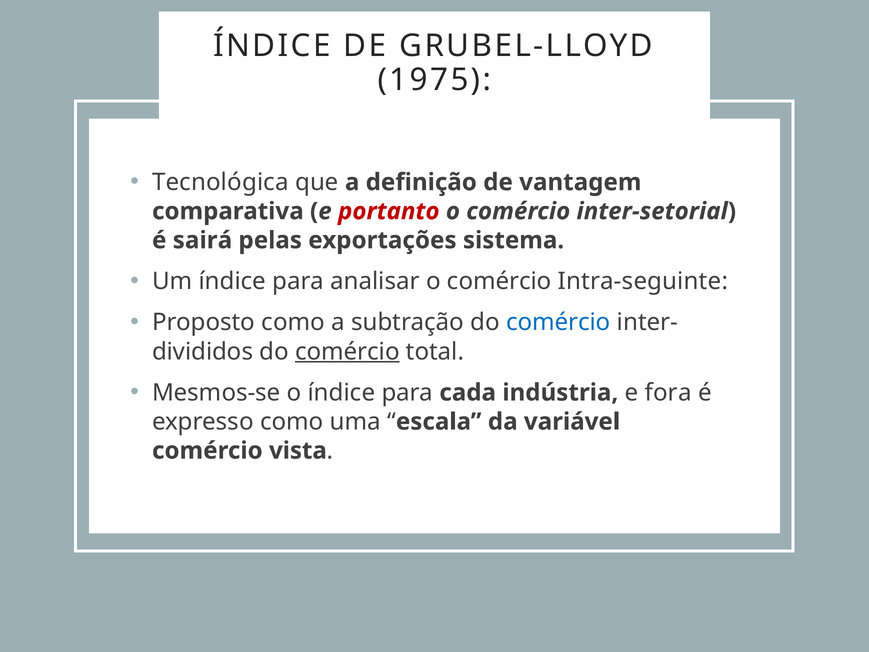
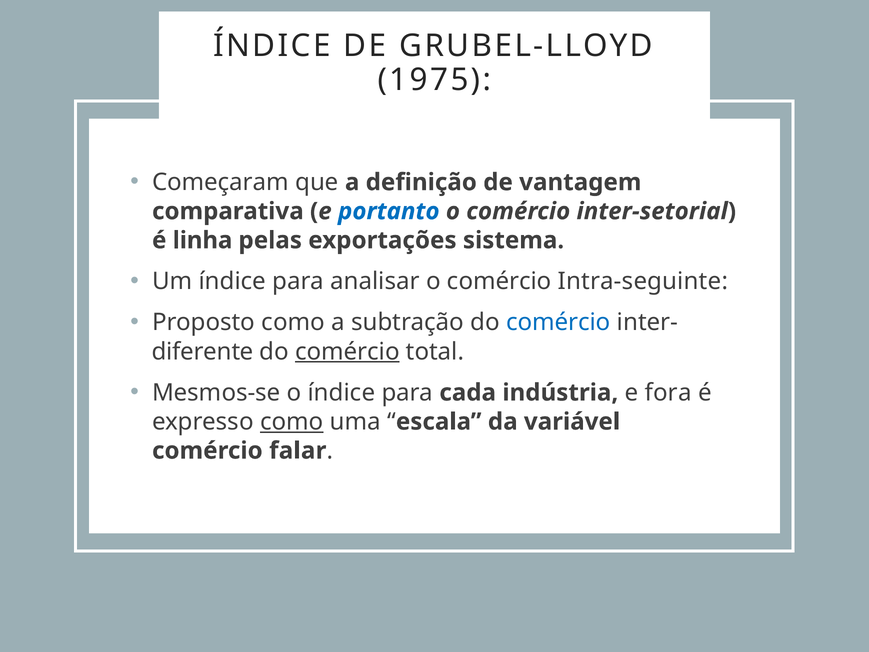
Tecnológica: Tecnológica -> Começaram (220, 182)
portanto colour: red -> blue (389, 211)
sairá: sairá -> linha (203, 240)
divididos: divididos -> diferente (203, 351)
como underline: none -> present (292, 421)
vista: vista -> falar (298, 451)
